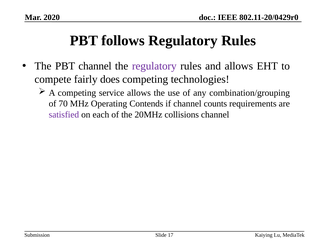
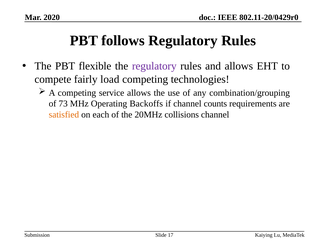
PBT channel: channel -> flexible (95, 66)
does: does -> load (110, 79)
70: 70 -> 73 (63, 104)
Contends: Contends -> Backoffs (146, 104)
satisfied colour: purple -> orange (64, 114)
